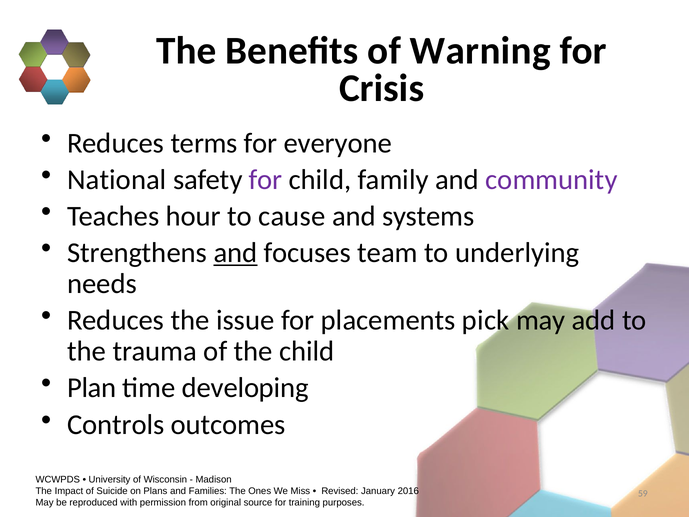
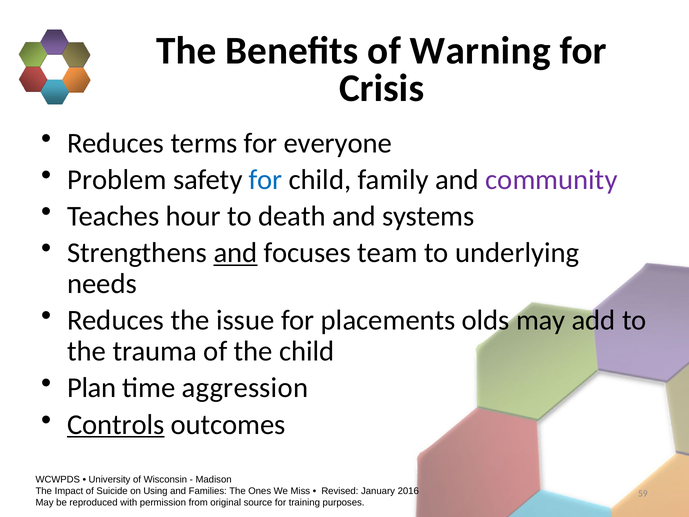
National: National -> Problem (117, 180)
for colour: purple -> blue (266, 180)
cause: cause -> death (292, 216)
pick: pick -> olds (486, 320)
developing: developing -> aggression (245, 388)
Controls underline: none -> present (116, 424)
Plans: Plans -> Using (155, 491)
